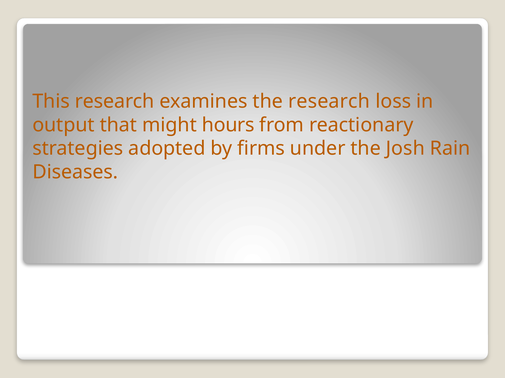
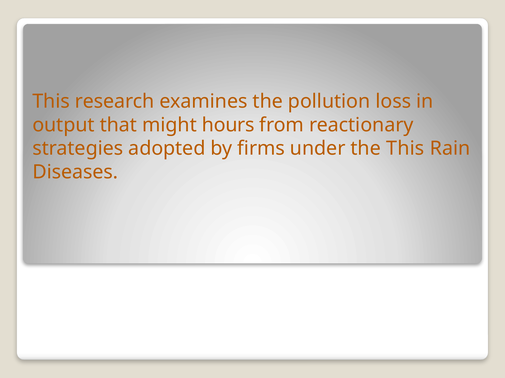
the research: research -> pollution (329, 102)
the Josh: Josh -> This (405, 149)
